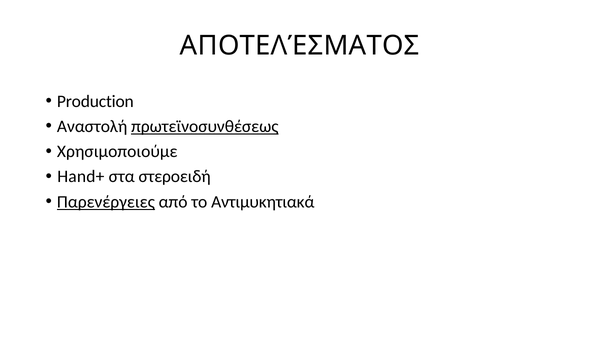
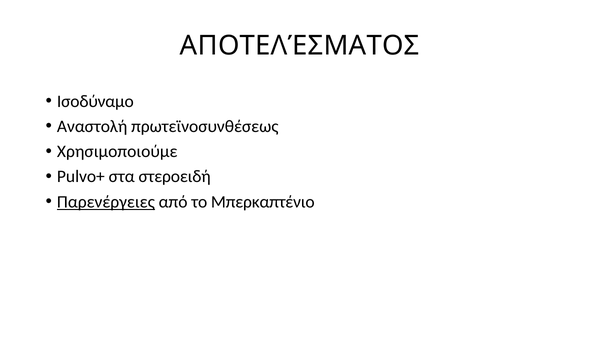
Production: Production -> Ισοδύναμο (95, 101)
πρωτεϊνοσυνθέσεως underline: present -> none (205, 127)
Hand+: Hand+ -> Pulvo+ (81, 177)
Αντιμυκητιακά: Αντιμυκητιακά -> Μπερκαπτένιο (263, 202)
